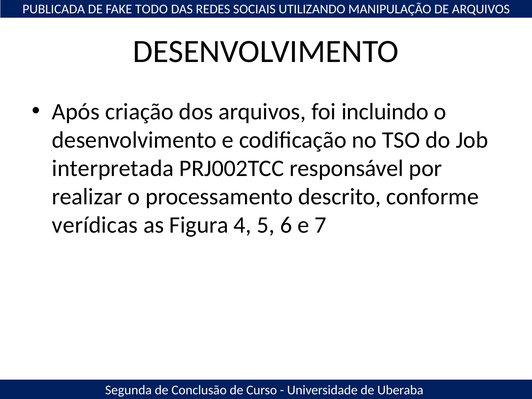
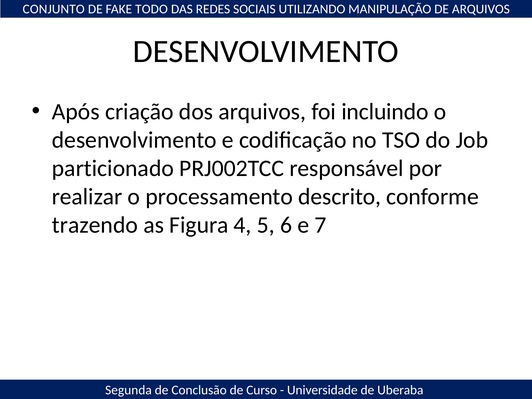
PUBLICADA: PUBLICADA -> CONJUNTO (54, 9)
interpretada: interpretada -> particionado (113, 168)
verídicas: verídicas -> trazendo (95, 225)
